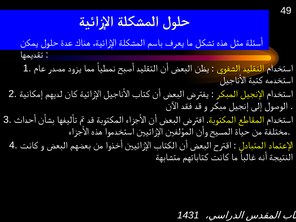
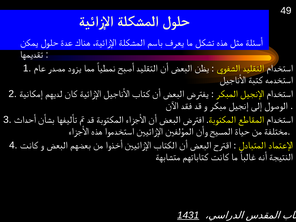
1431 underline: none -> present (188, 215)
